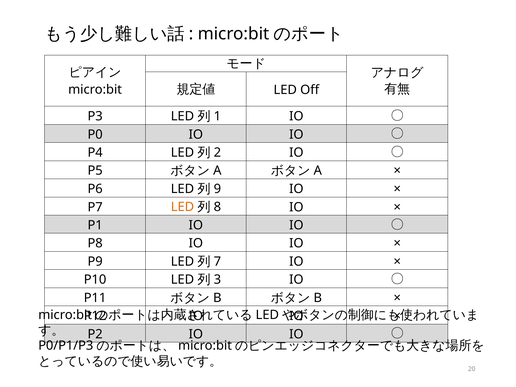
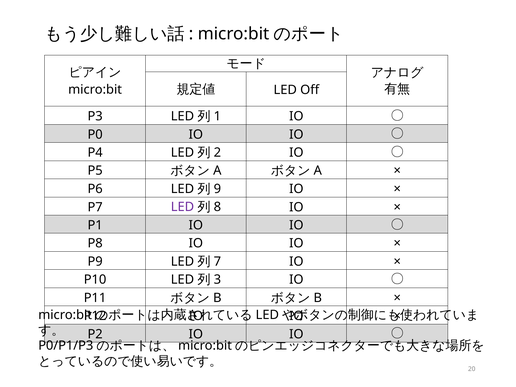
LED colour: orange -> purple (182, 207)
